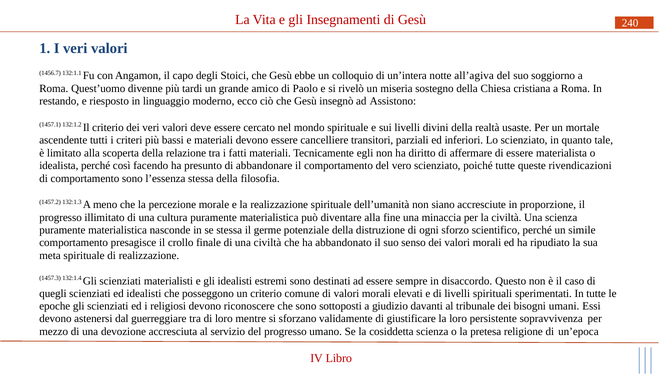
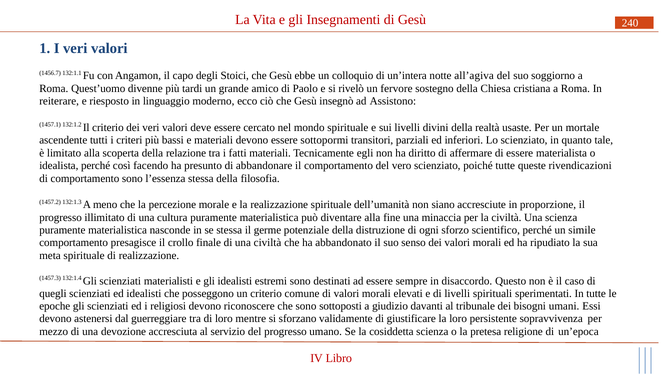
miseria: miseria -> fervore (396, 89)
restando: restando -> reiterare (59, 101)
cancelliere: cancelliere -> sottopormi (324, 140)
